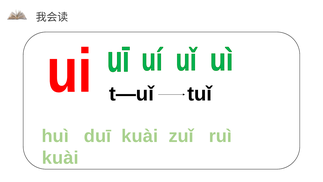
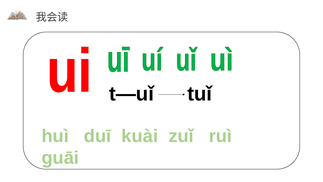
kuài: kuài -> guāi (60, 158)
